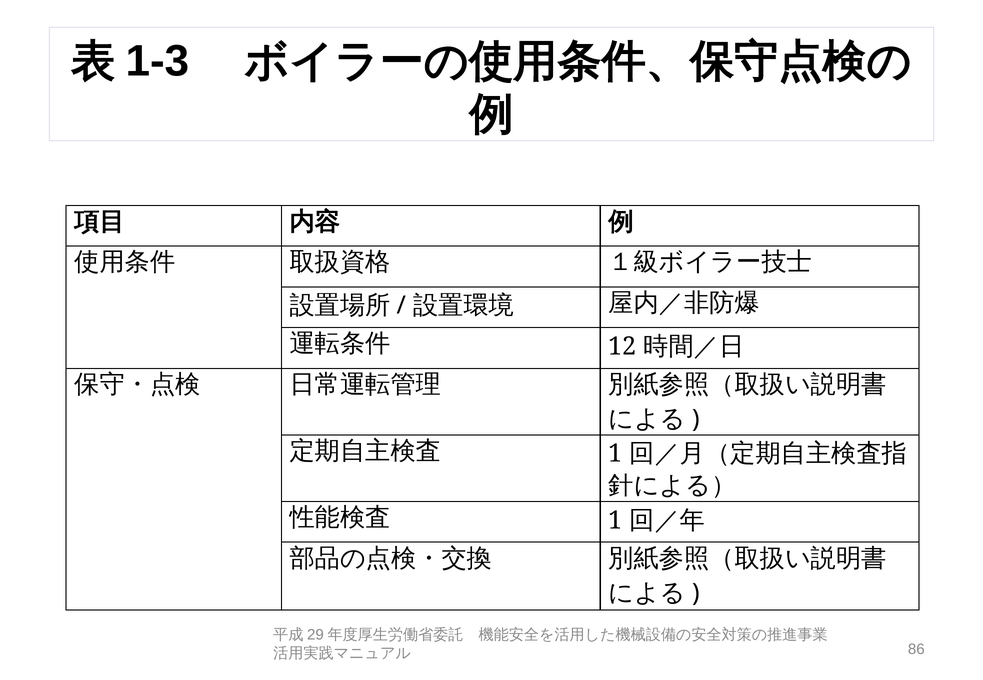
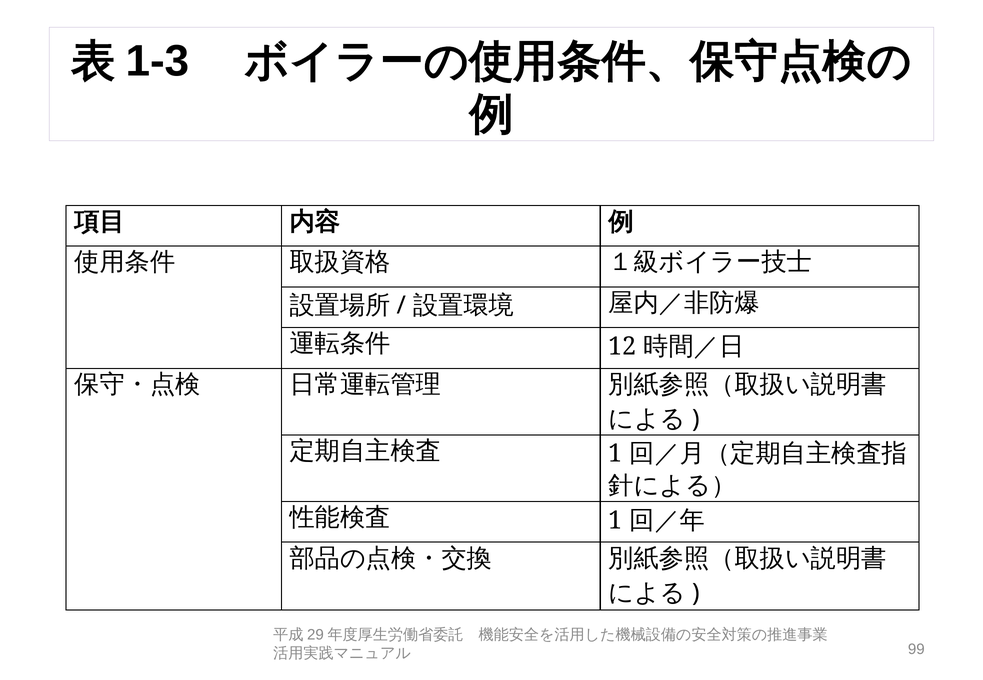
86: 86 -> 99 (916, 650)
